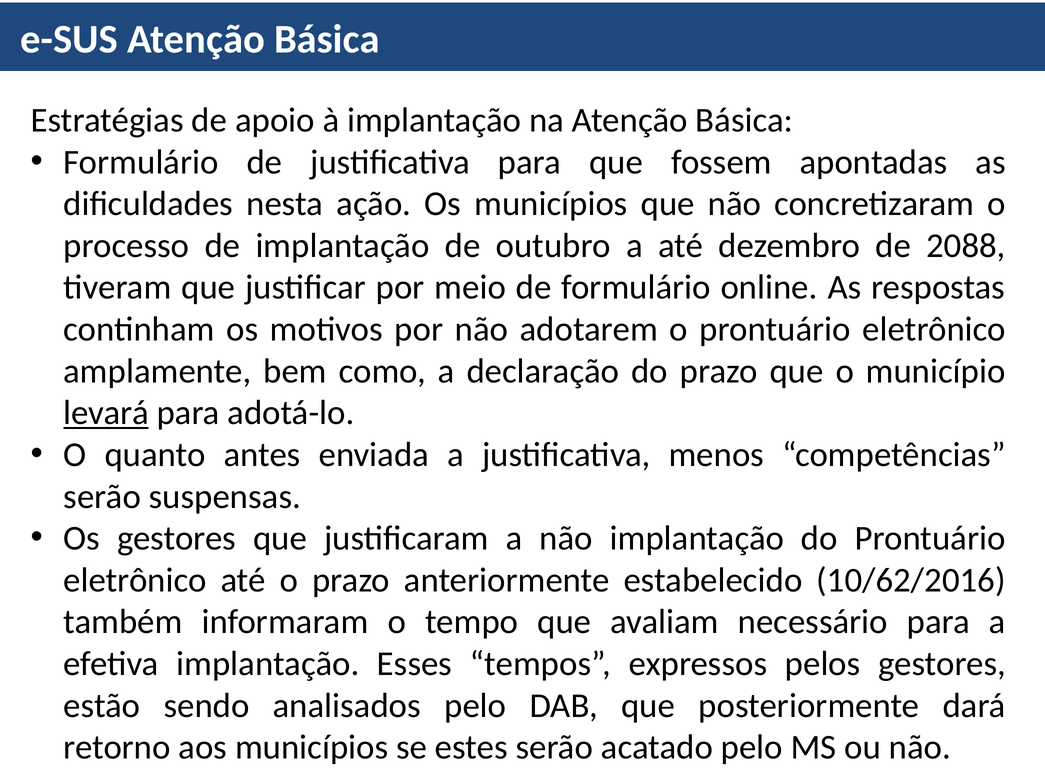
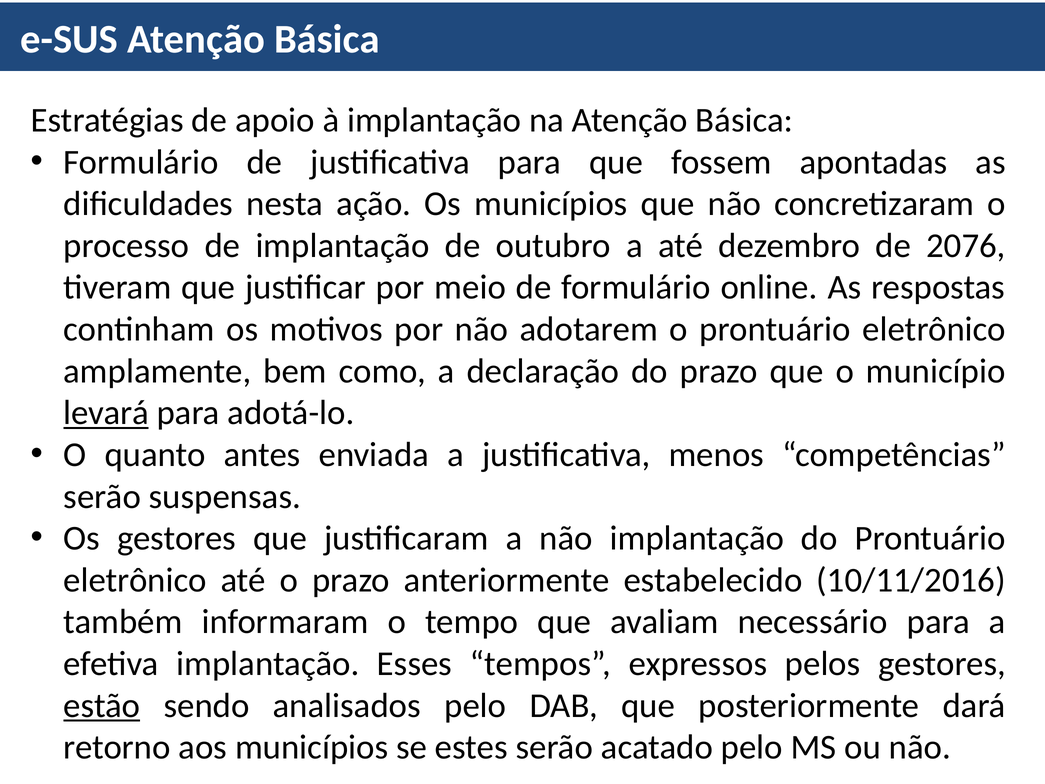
2088: 2088 -> 2076 (966, 246)
10/62/2016: 10/62/2016 -> 10/11/2016 (911, 580)
estão underline: none -> present (102, 705)
